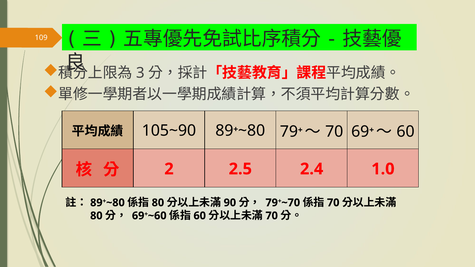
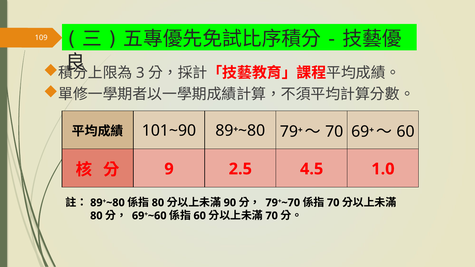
105~90: 105~90 -> 101~90 (169, 131)
2: 2 -> 9 (169, 169)
2.4: 2.4 -> 4.5 (312, 169)
